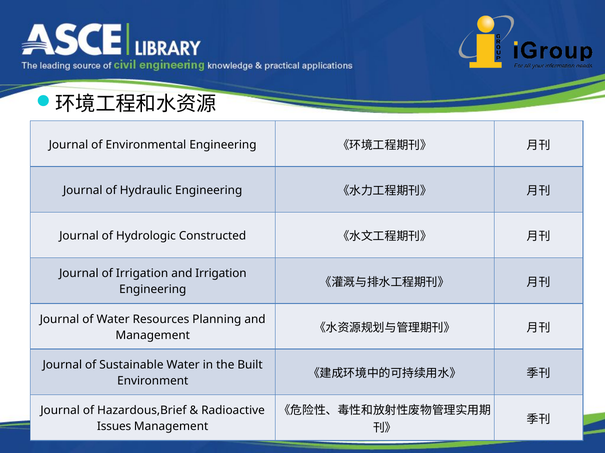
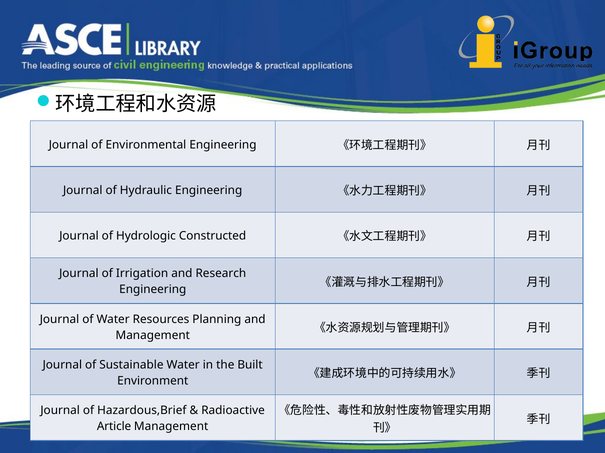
and Irrigation: Irrigation -> Research (221, 274)
Issues: Issues -> Article (114, 427)
